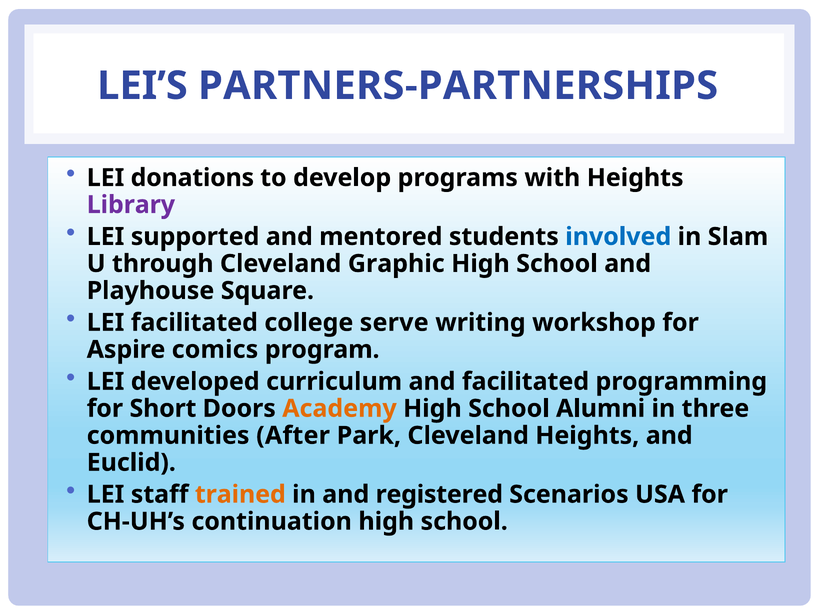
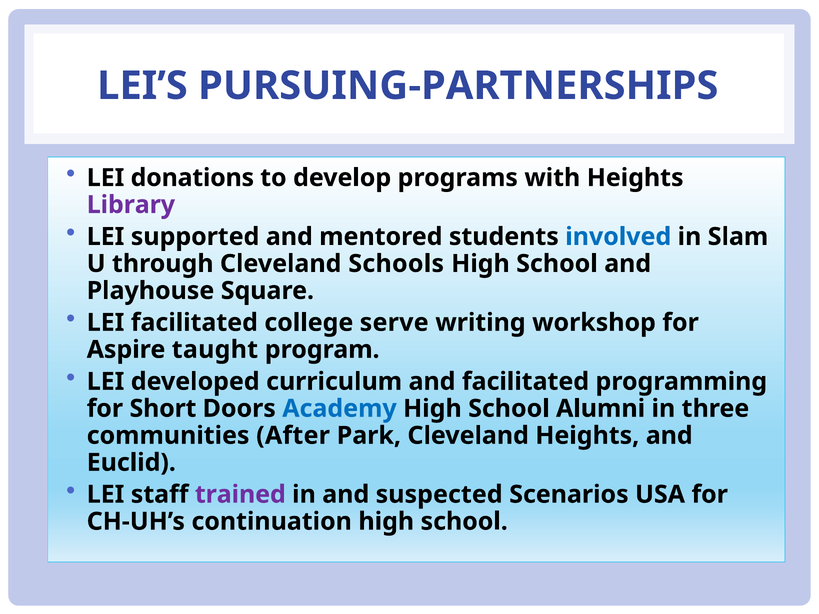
PARTNERS-PARTNERSHIPS: PARTNERS-PARTNERSHIPS -> PURSUING-PARTNERSHIPS (458, 86)
Graphic: Graphic -> Schools (396, 264)
comics: comics -> taught (215, 350)
Academy colour: orange -> blue (339, 409)
trained colour: orange -> purple (240, 495)
registered: registered -> suspected (439, 495)
